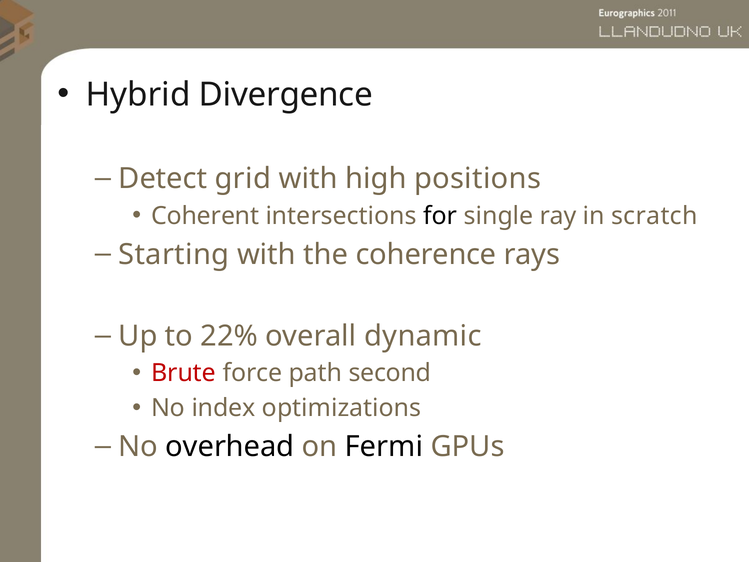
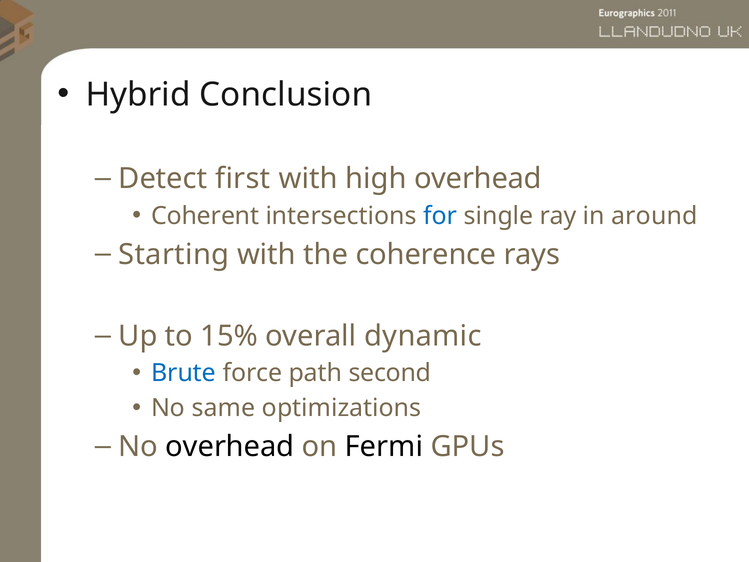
Divergence: Divergence -> Conclusion (286, 95)
grid: grid -> first (243, 179)
high positions: positions -> overhead (478, 179)
for colour: black -> blue (440, 216)
scratch: scratch -> around (654, 216)
22%: 22% -> 15% (229, 336)
Brute colour: red -> blue (184, 373)
index: index -> same (223, 408)
